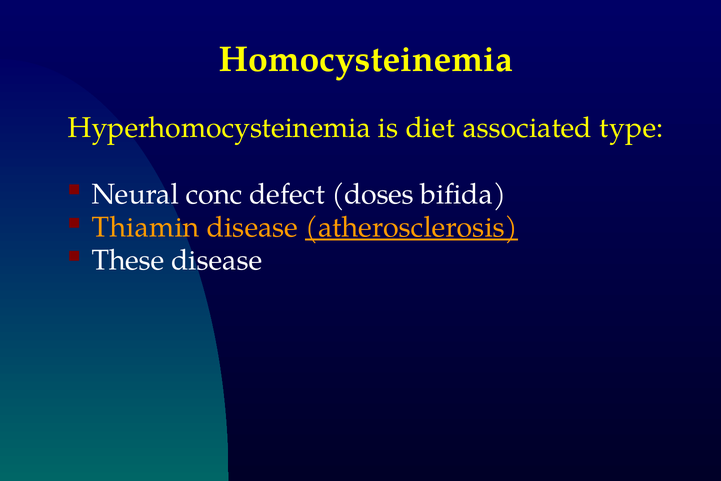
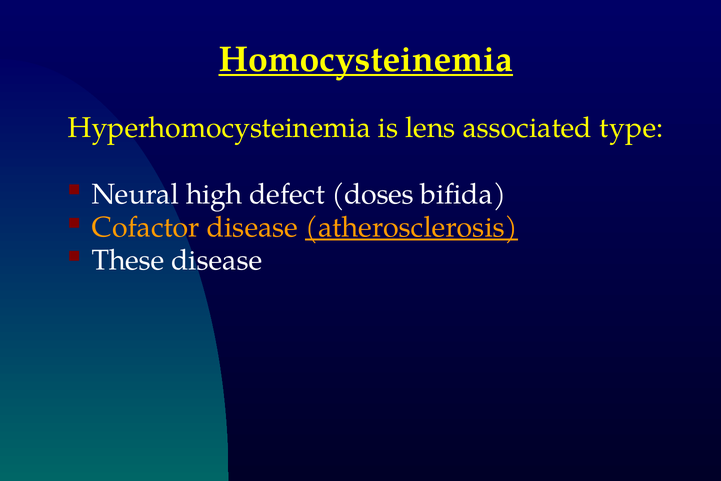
Homocysteinemia underline: none -> present (366, 60)
diet: diet -> lens (430, 128)
conc: conc -> high (214, 194)
Thiamin: Thiamin -> Cofactor (146, 227)
